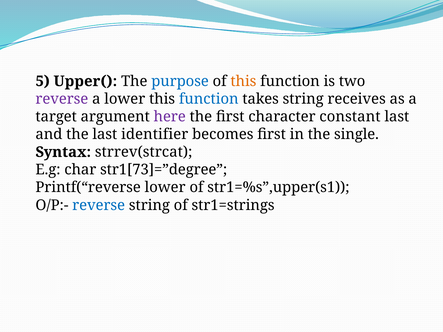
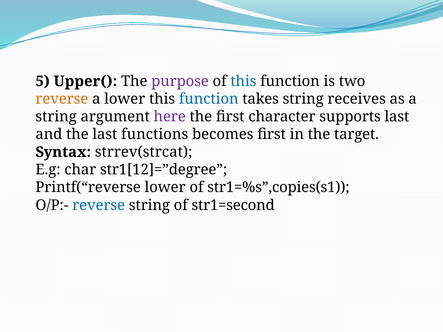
purpose colour: blue -> purple (180, 81)
this colour: orange -> blue (243, 81)
reverse colour: purple -> orange (62, 99)
target: target -> string (56, 117)
constant: constant -> supports (350, 117)
identifier: identifier -> functions (155, 134)
single: single -> target (356, 134)
str1[73]=”degree: str1[73]=”degree -> str1[12]=”degree (164, 170)
str1=%s”,upper(s1: str1=%s”,upper(s1 -> str1=%s”,copies(s1 (278, 188)
str1=strings: str1=strings -> str1=second (233, 205)
